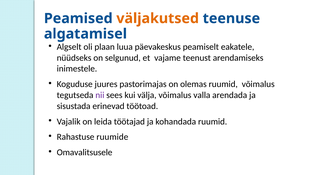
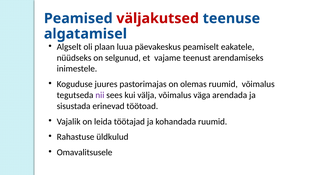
väljakutsed colour: orange -> red (158, 18)
valla: valla -> väga (202, 95)
ruumide: ruumide -> üldkulud (112, 137)
